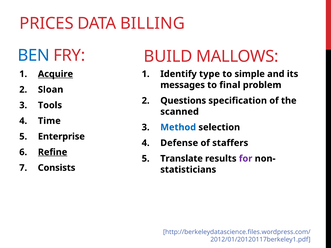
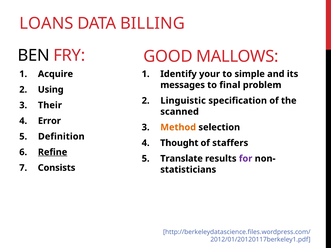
PRICES: PRICES -> LOANS (47, 24)
BEN colour: blue -> black (34, 56)
BUILD: BUILD -> GOOD (168, 56)
Acquire underline: present -> none (55, 74)
type: type -> your (210, 74)
Sloan: Sloan -> Using (51, 90)
Questions: Questions -> Linguistic (183, 101)
Tools: Tools -> Their (50, 105)
Time: Time -> Error (49, 121)
Method colour: blue -> orange (178, 127)
Enterprise: Enterprise -> Definition (61, 137)
Defense: Defense -> Thought (179, 143)
